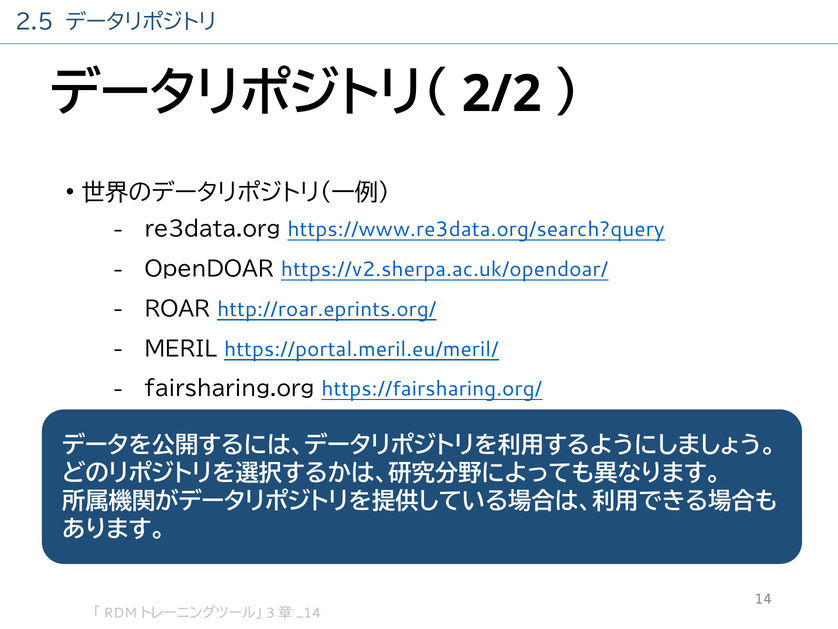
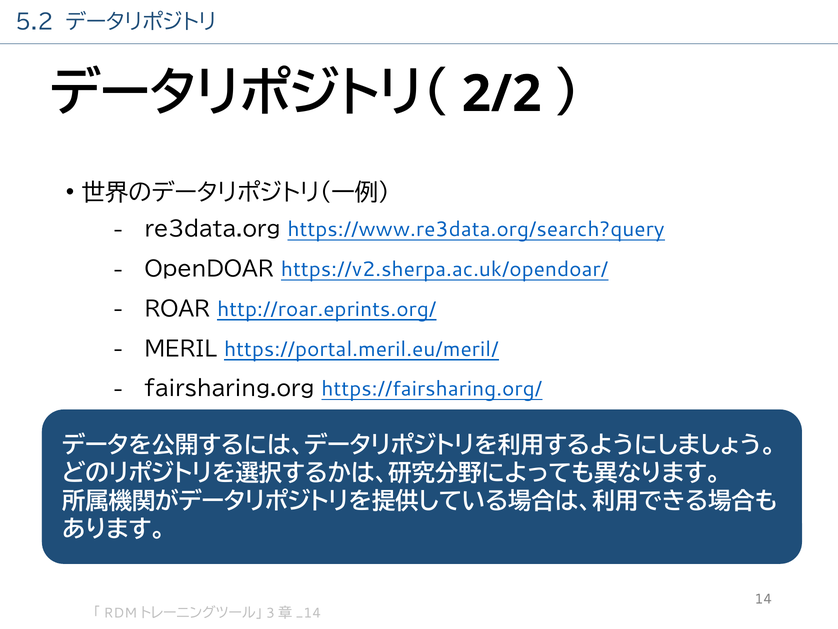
2.5: 2.5 -> 5.2 (34, 22)
